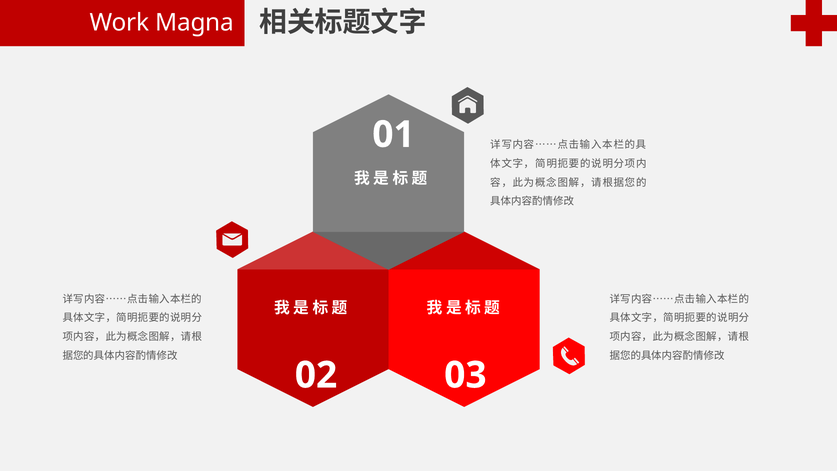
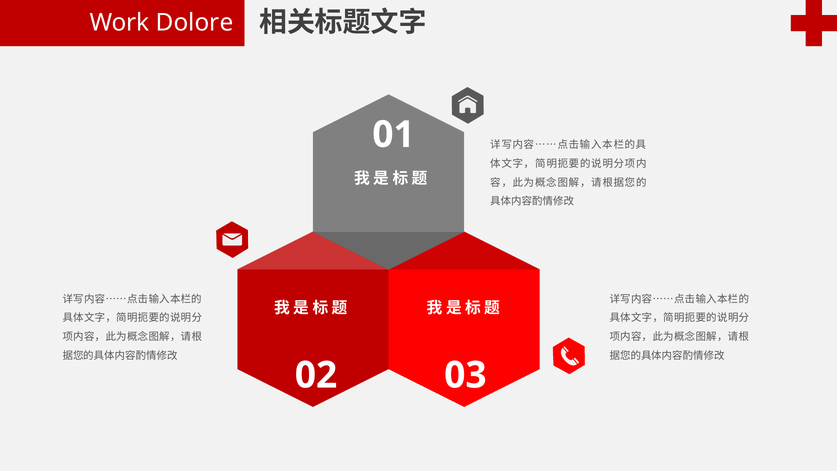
Magna: Magna -> Dolore (195, 23)
